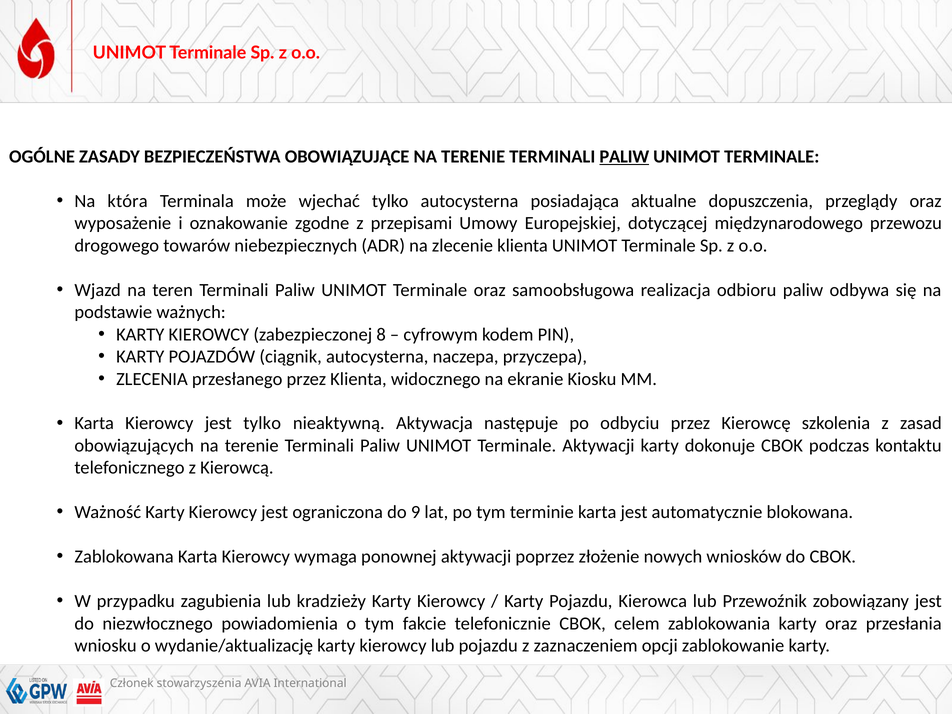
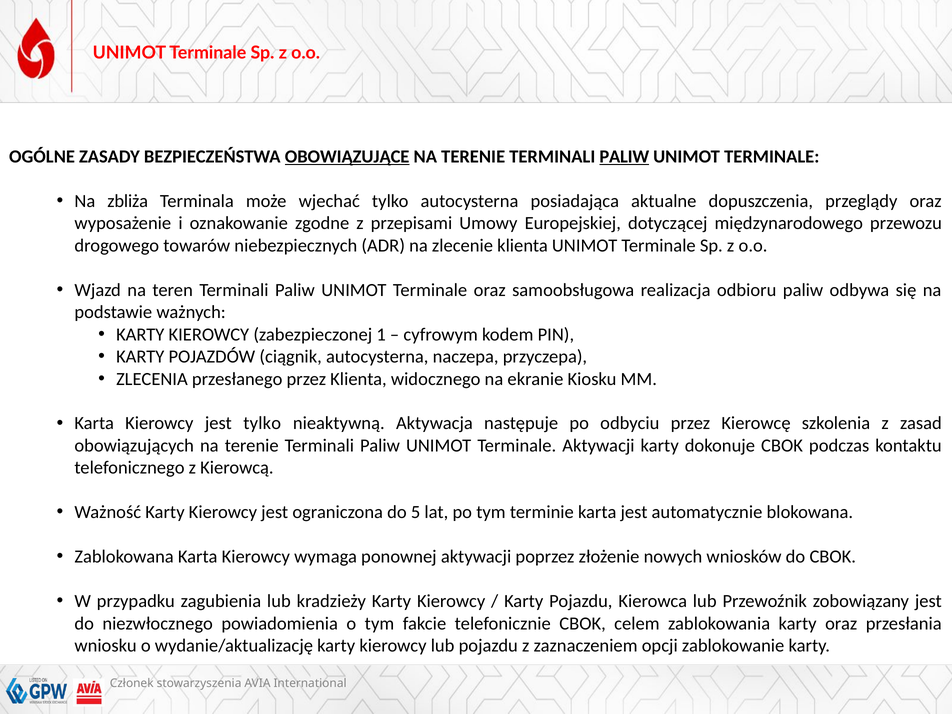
OBOWIĄZUJĄCE underline: none -> present (347, 157)
która: która -> zbliża (128, 201)
8: 8 -> 1 (381, 334)
9: 9 -> 5 (416, 512)
